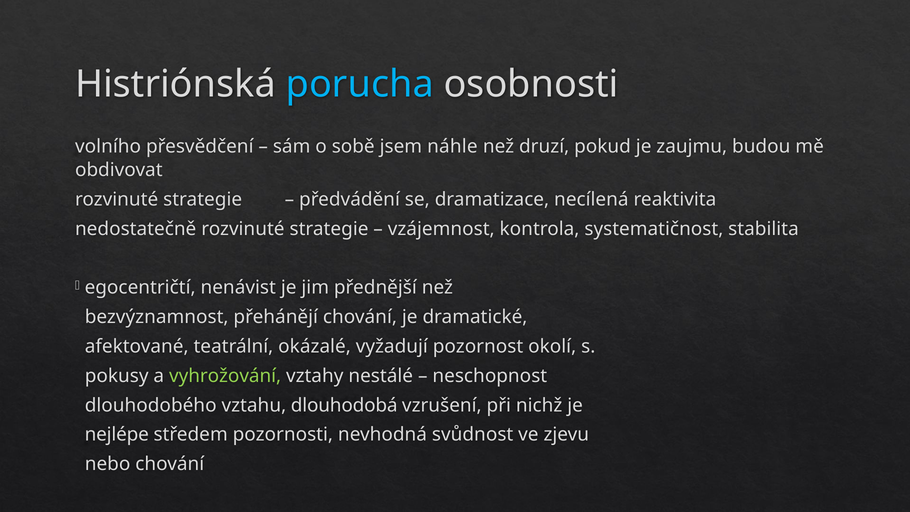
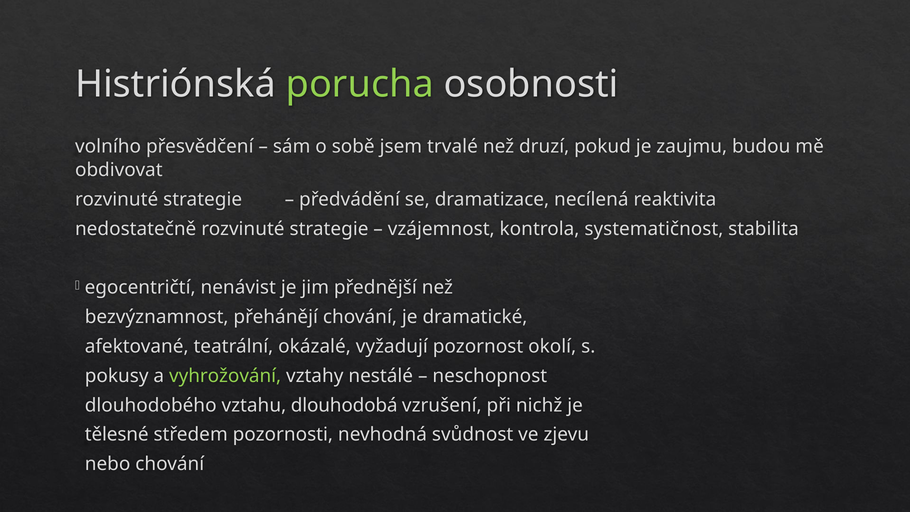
porucha colour: light blue -> light green (360, 84)
náhle: náhle -> trvalé (452, 146)
nejlépe: nejlépe -> tělesné (117, 435)
